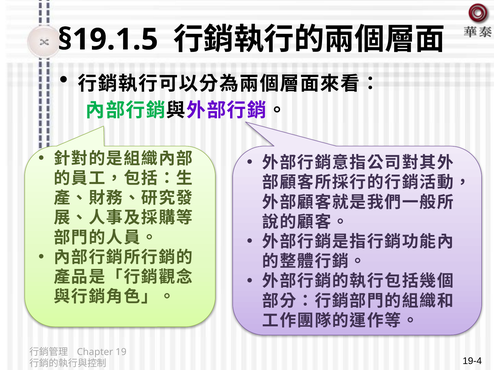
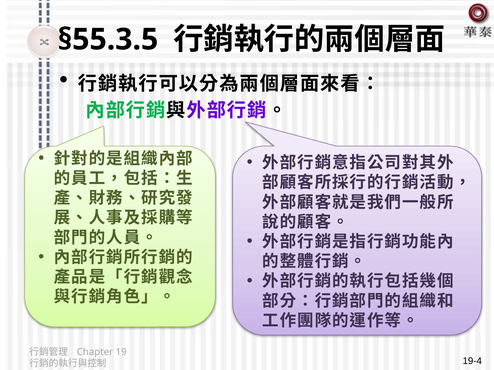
§19.1.5: §19.1.5 -> §55.3.5 (108, 40)
